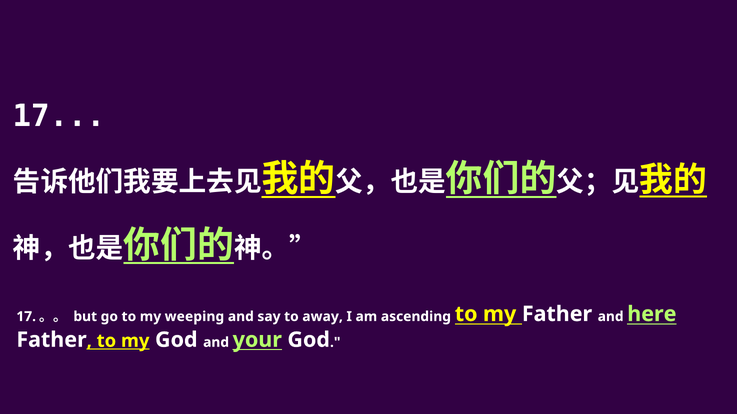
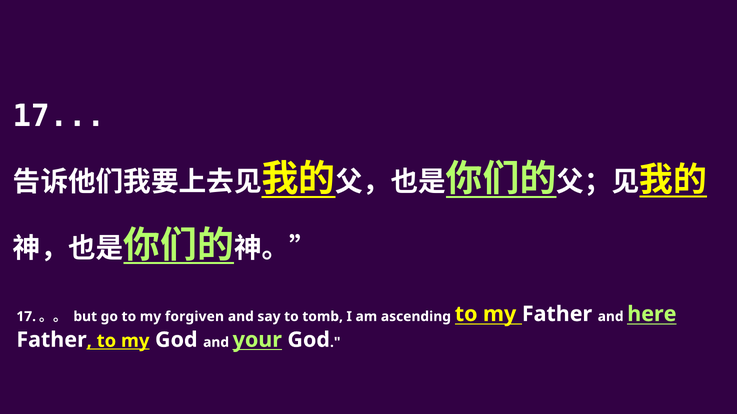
weeping: weeping -> forgiven (194, 317)
away: away -> tomb (323, 317)
